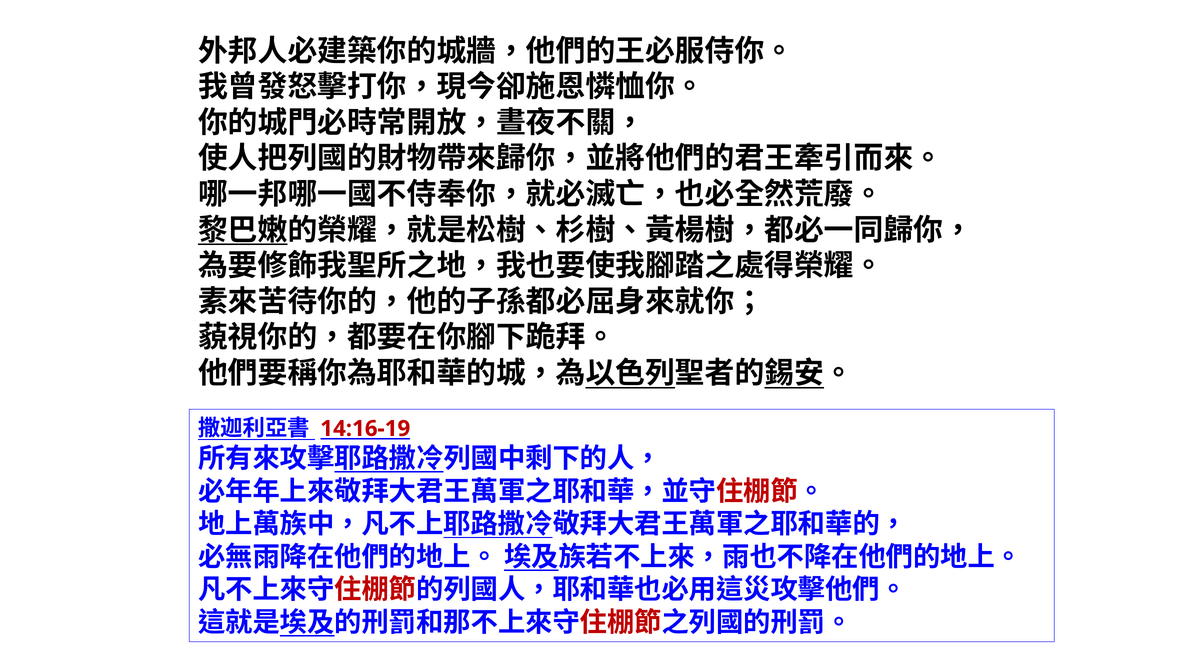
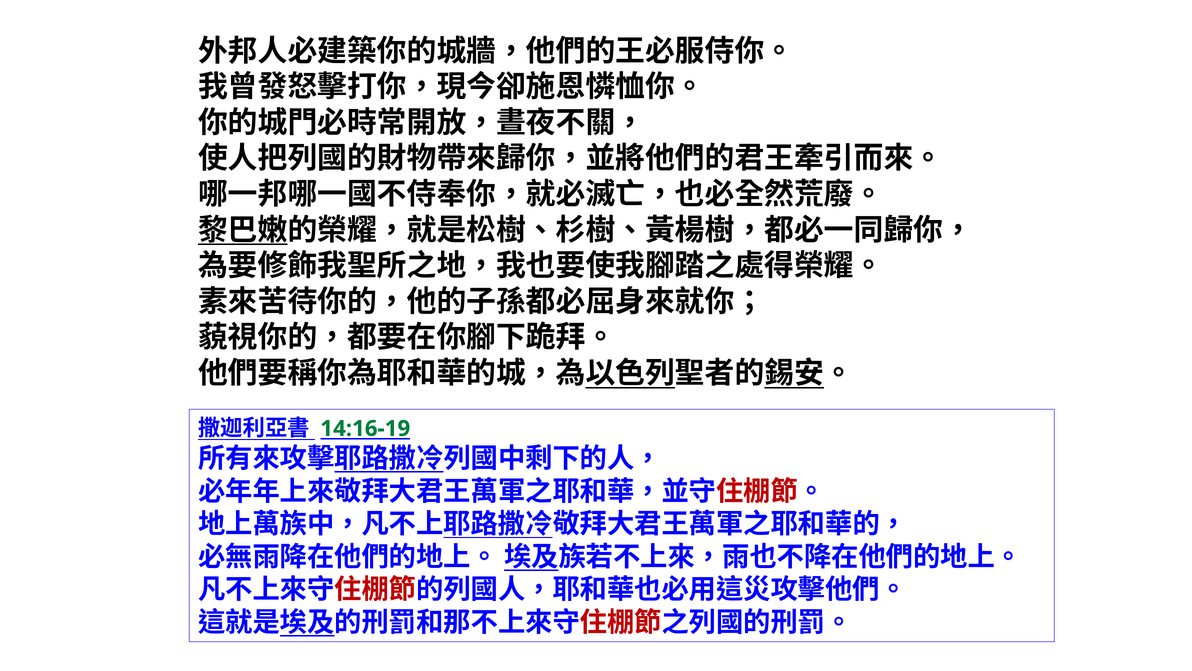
14:16-19 colour: red -> green (365, 428)
